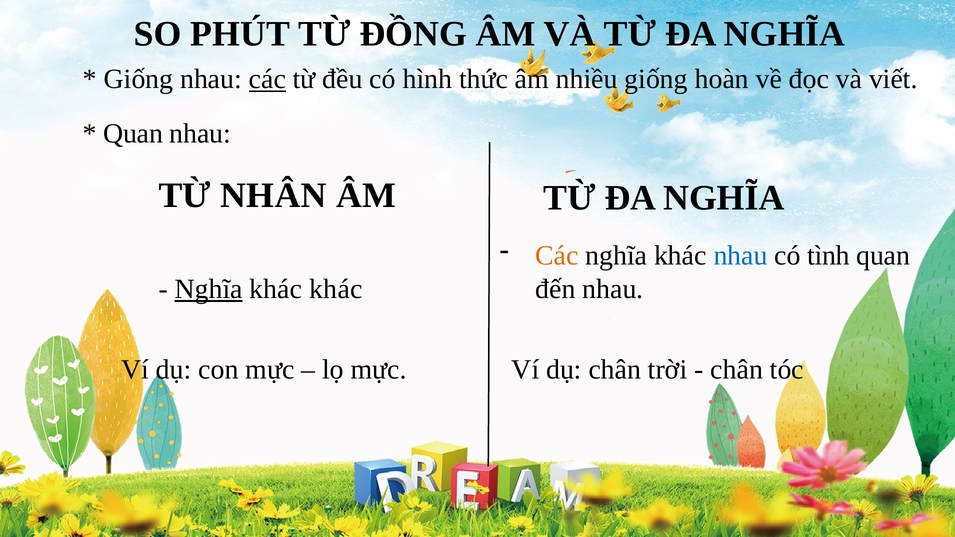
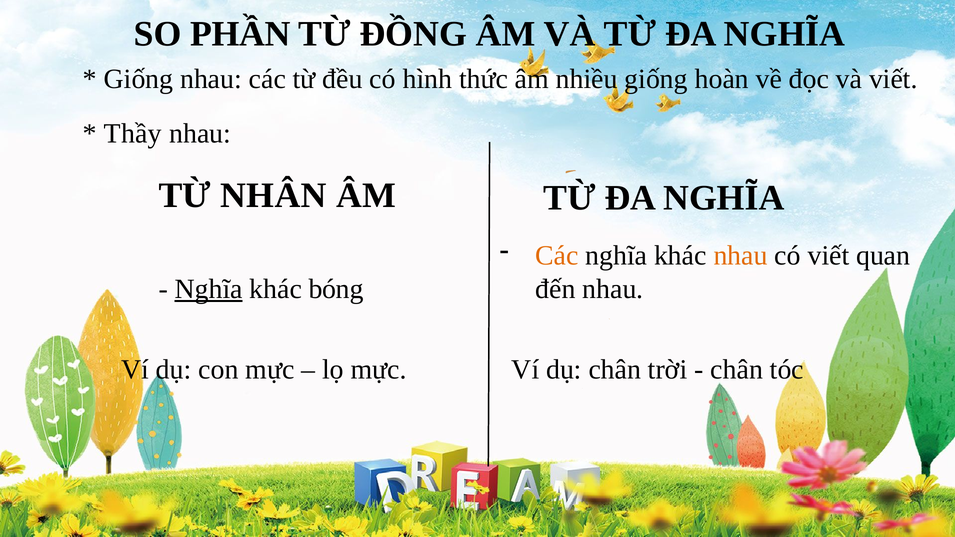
PHÚT: PHÚT -> PHẦN (240, 34)
các underline: present -> none (267, 79)
Quan: Quan -> Thầy (133, 133)
nhau colour: blue -> orange (741, 255)
có tình: tình -> viết (828, 255)
khác khác: khác -> bóng (336, 289)
